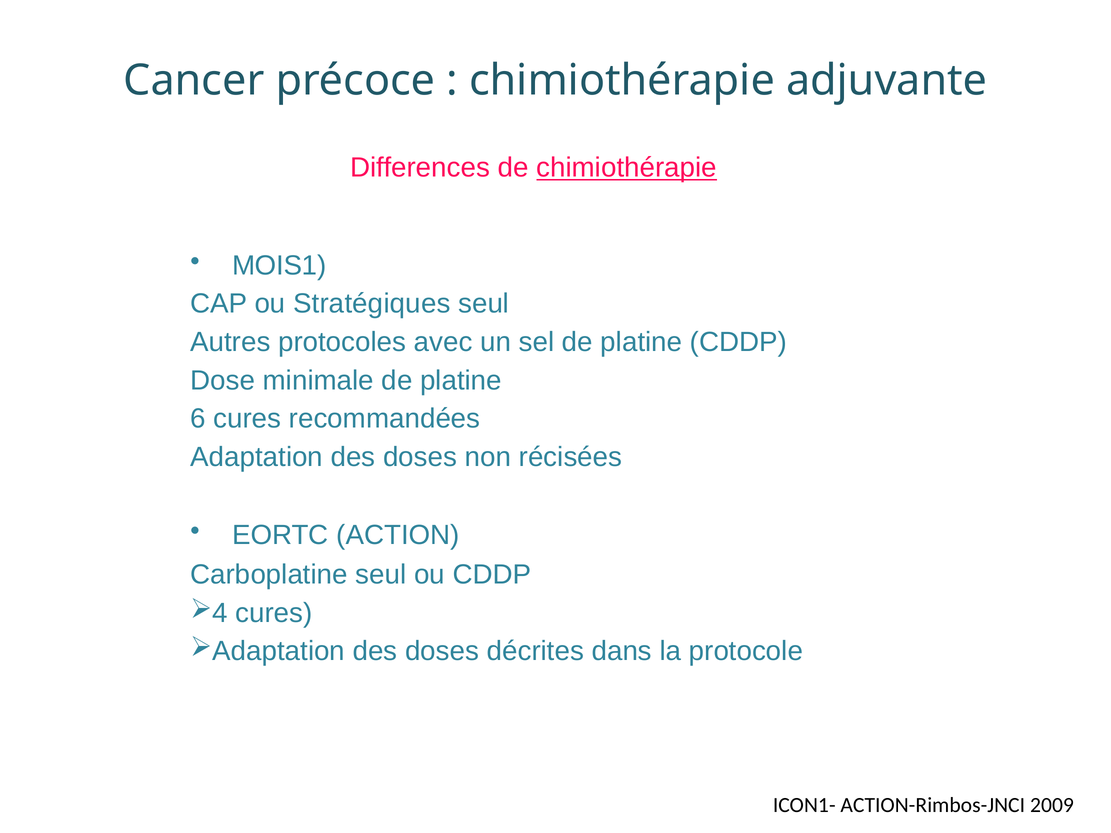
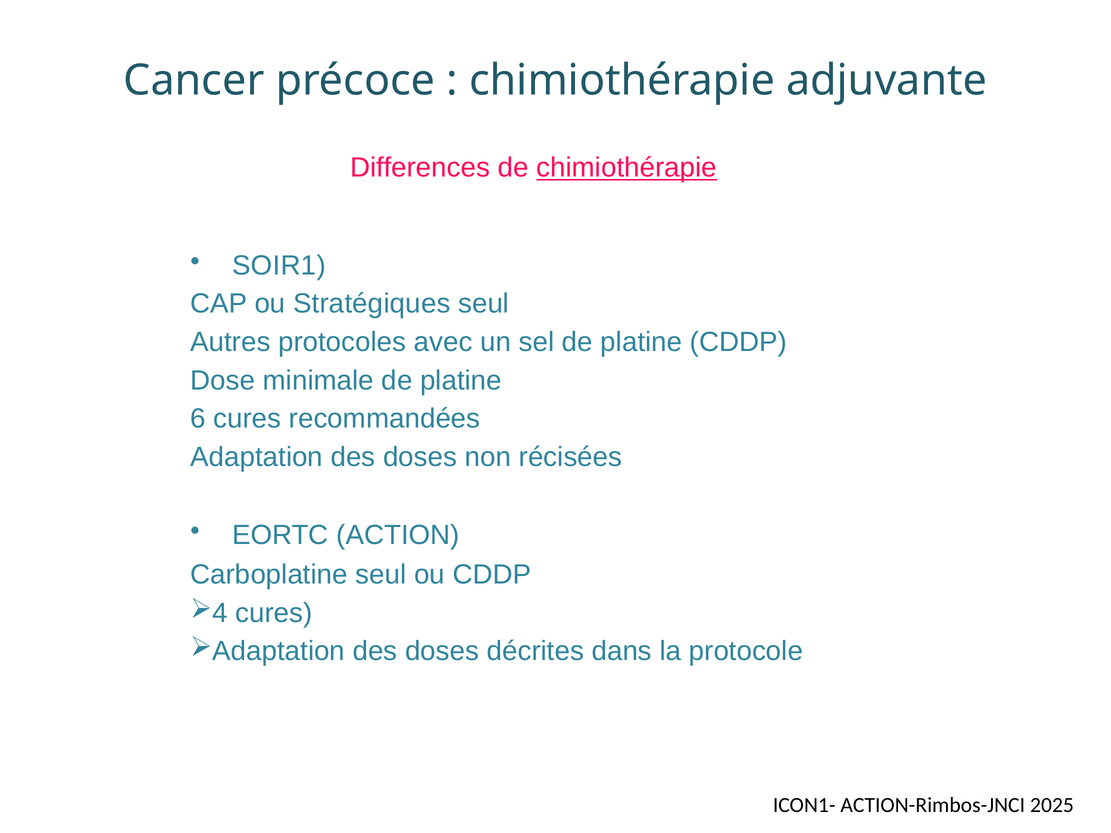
MOIS1: MOIS1 -> SOIR1 (279, 266)
2009: 2009 -> 2025 (1052, 806)
